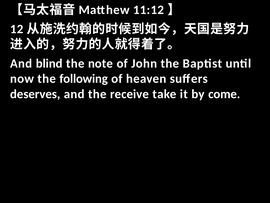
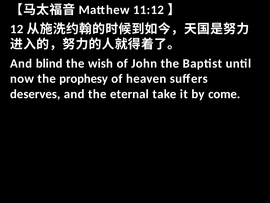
note: note -> wish (100, 63)
following: following -> prophesy (84, 79)
receive: receive -> eternal (130, 94)
